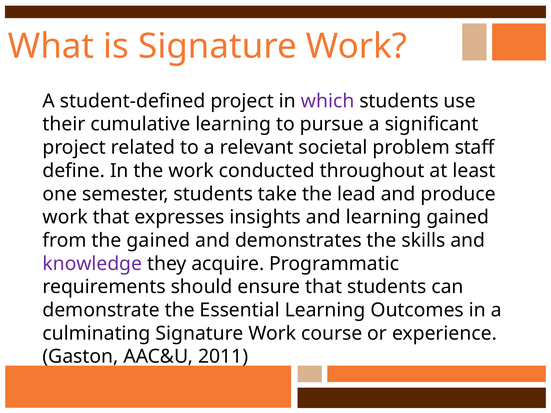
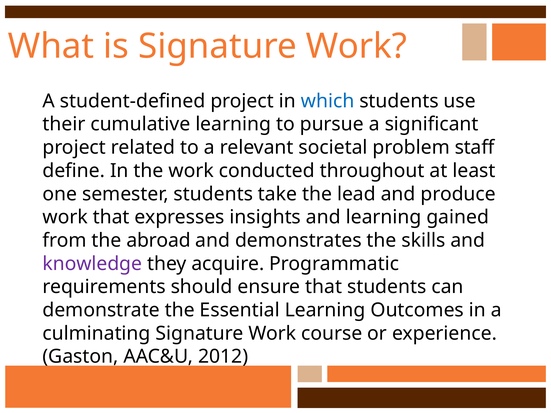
which colour: purple -> blue (328, 101)
the gained: gained -> abroad (158, 241)
2011: 2011 -> 2012 (223, 357)
